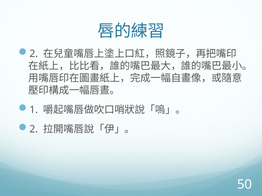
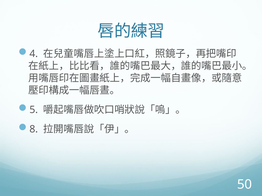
2: 2 -> 4 (34, 54)
1: 1 -> 5 (34, 110)
2: 2 -> 8 (34, 130)
